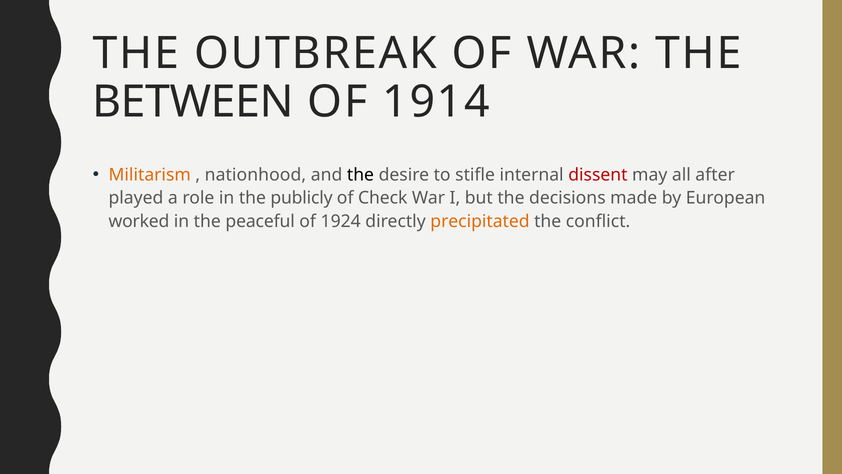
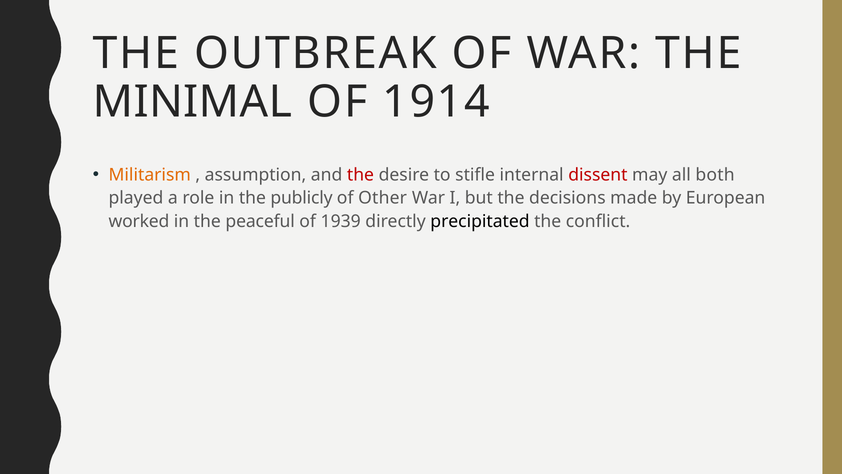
BETWEEN: BETWEEN -> MINIMAL (192, 102)
nationhood: nationhood -> assumption (255, 175)
the colour: black -> red (360, 175)
after: after -> both (715, 175)
Check: Check -> Other (383, 198)
1924: 1924 -> 1939 (341, 221)
precipitated colour: orange -> black (480, 221)
